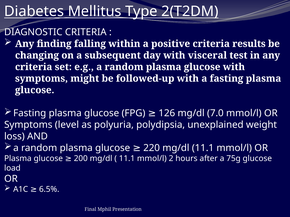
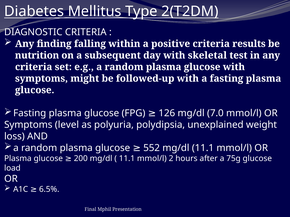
changing: changing -> nutrition (37, 55)
visceral: visceral -> skeletal (207, 55)
220: 220 -> 552 (152, 148)
